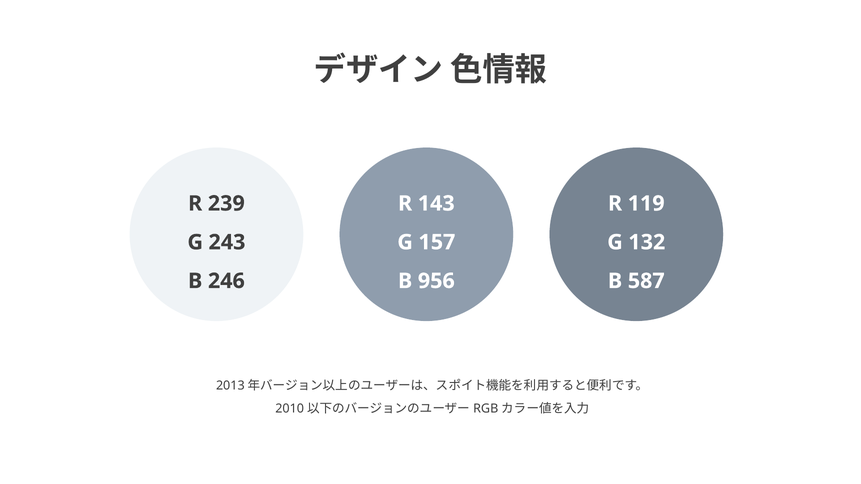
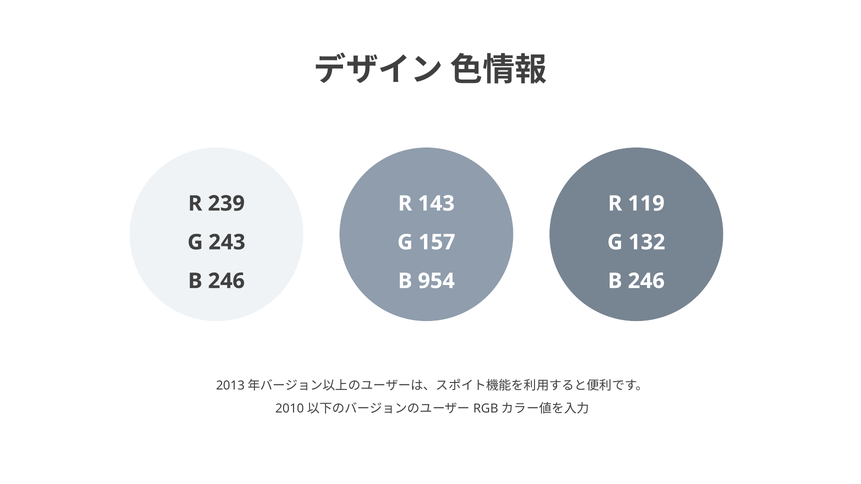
956: 956 -> 954 (436, 281)
587: 587 -> 246 (646, 281)
